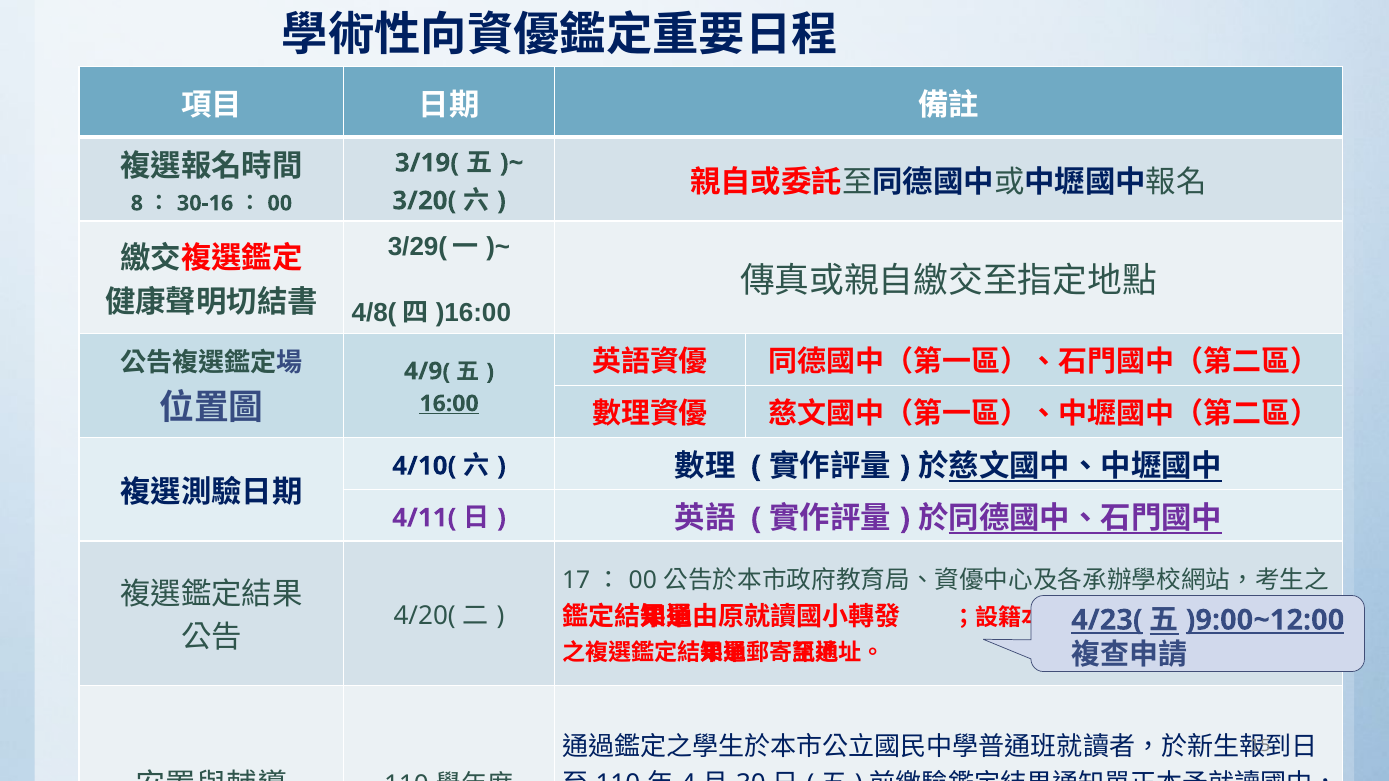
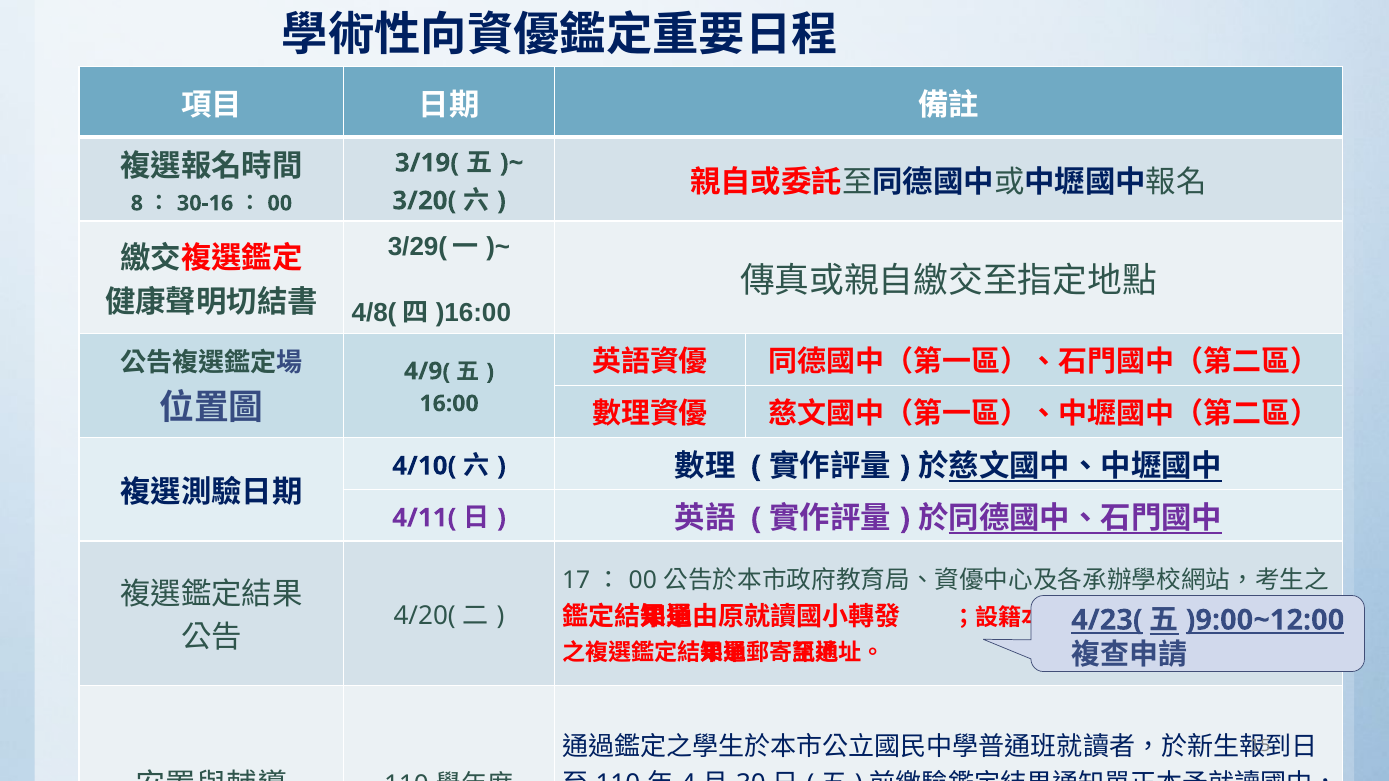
16:00 underline: present -> none (449, 404)
